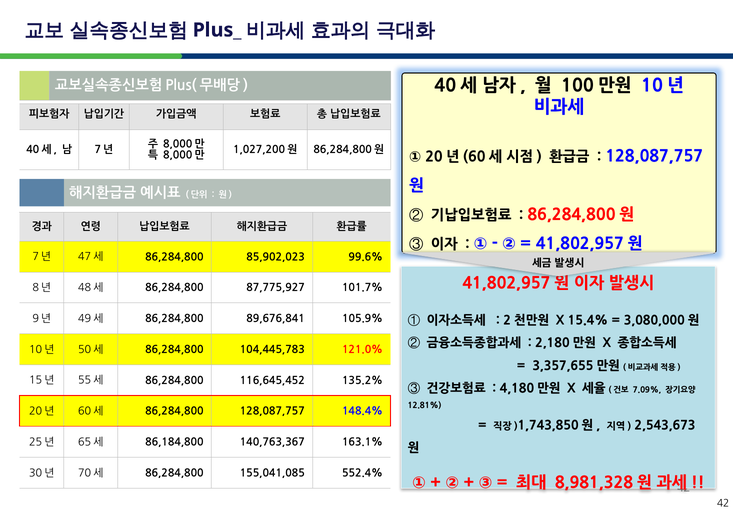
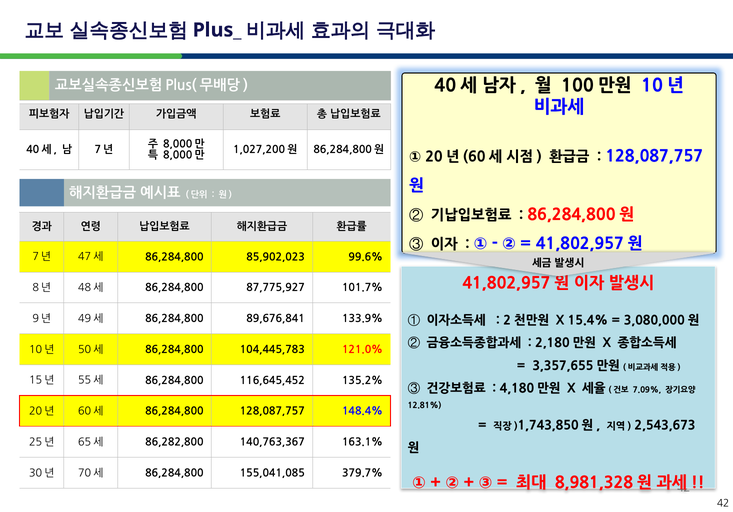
105.9%: 105.9% -> 133.9% (362, 319)
86,184,800: 86,184,800 -> 86,282,800 (174, 442)
552.4%: 552.4% -> 379.7% (362, 473)
